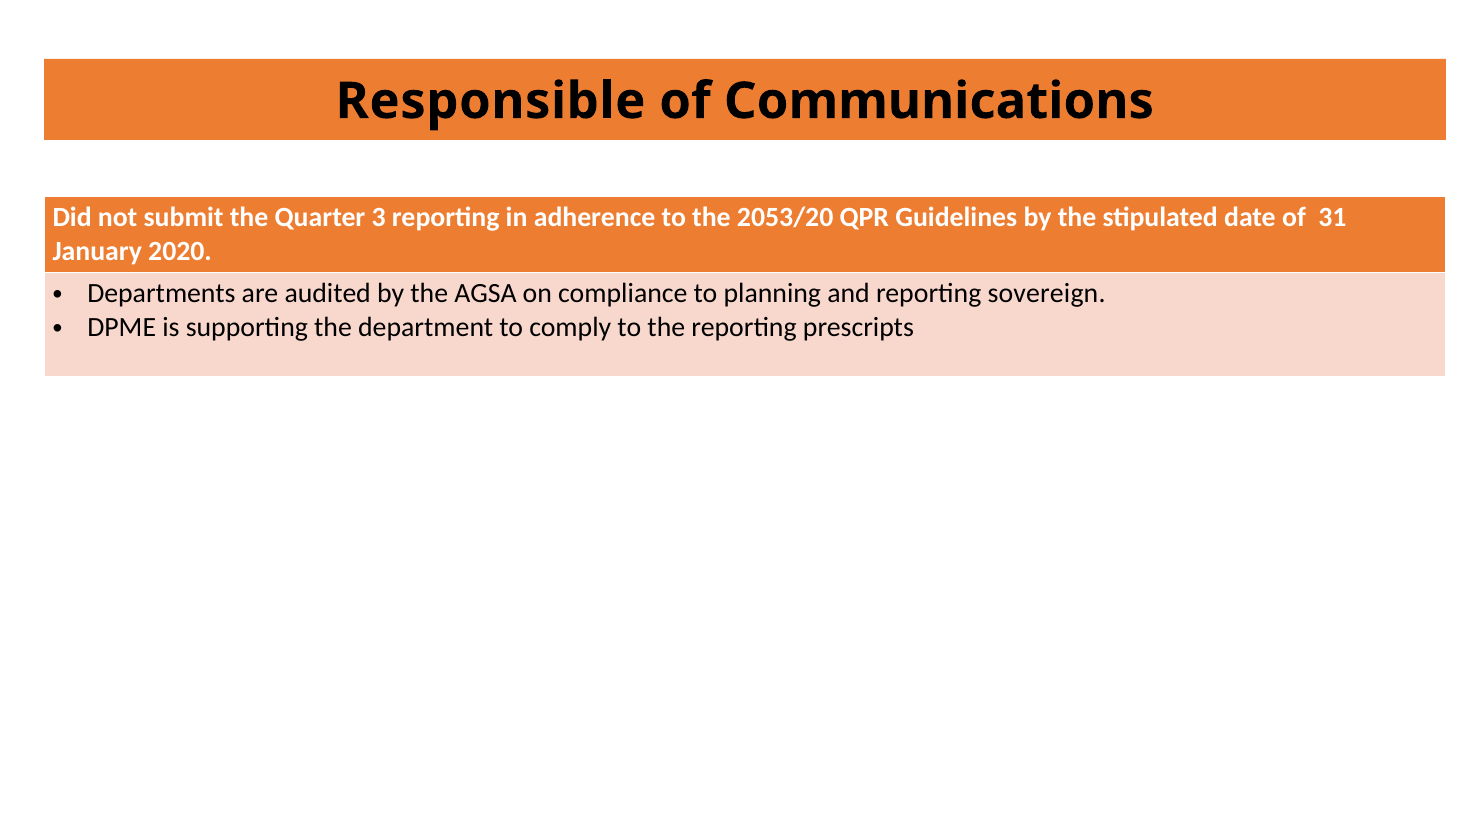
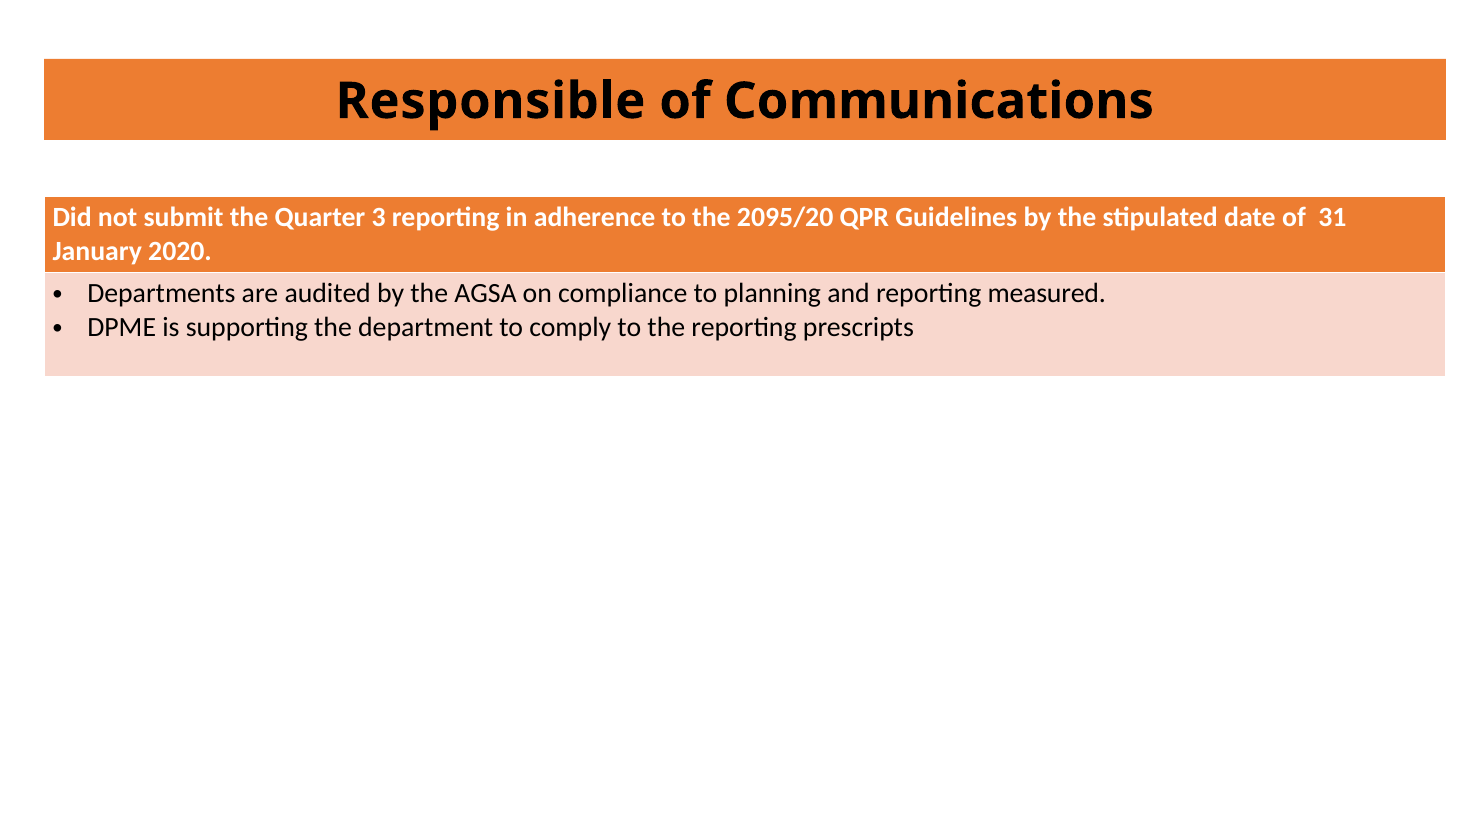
2053/20: 2053/20 -> 2095/20 (785, 218)
sovereign: sovereign -> measured (1047, 294)
